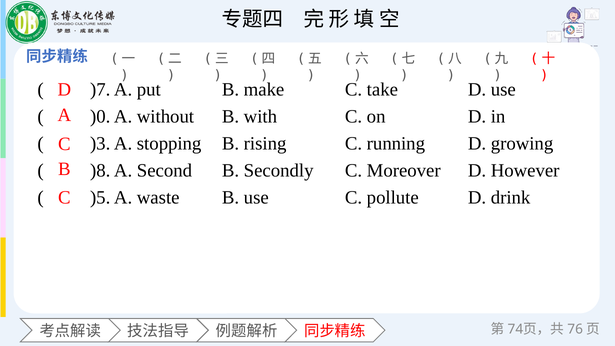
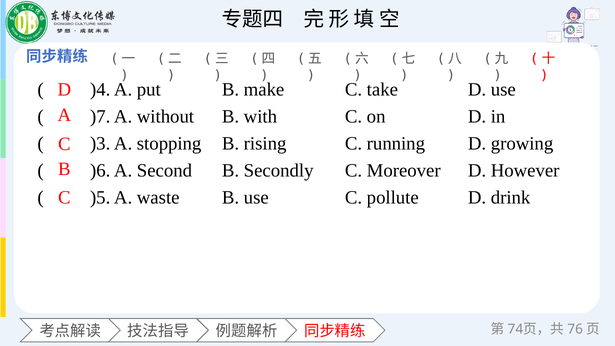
)7: )7 -> )4 (100, 89)
)0: )0 -> )7 (100, 116)
)8: )8 -> )6 (100, 171)
